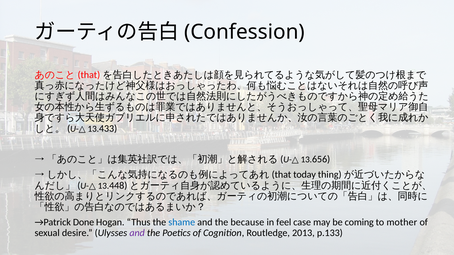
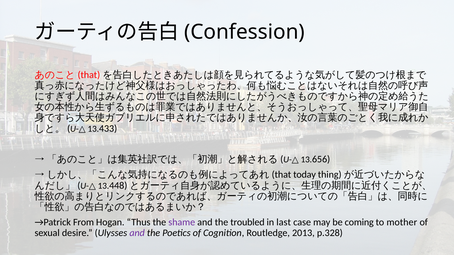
Done: Done -> From (84, 223)
shame colour: blue -> purple (182, 223)
because: because -> troubled (247, 223)
feel: feel -> last (284, 223)
p.133: p.133 -> p.328 (330, 233)
